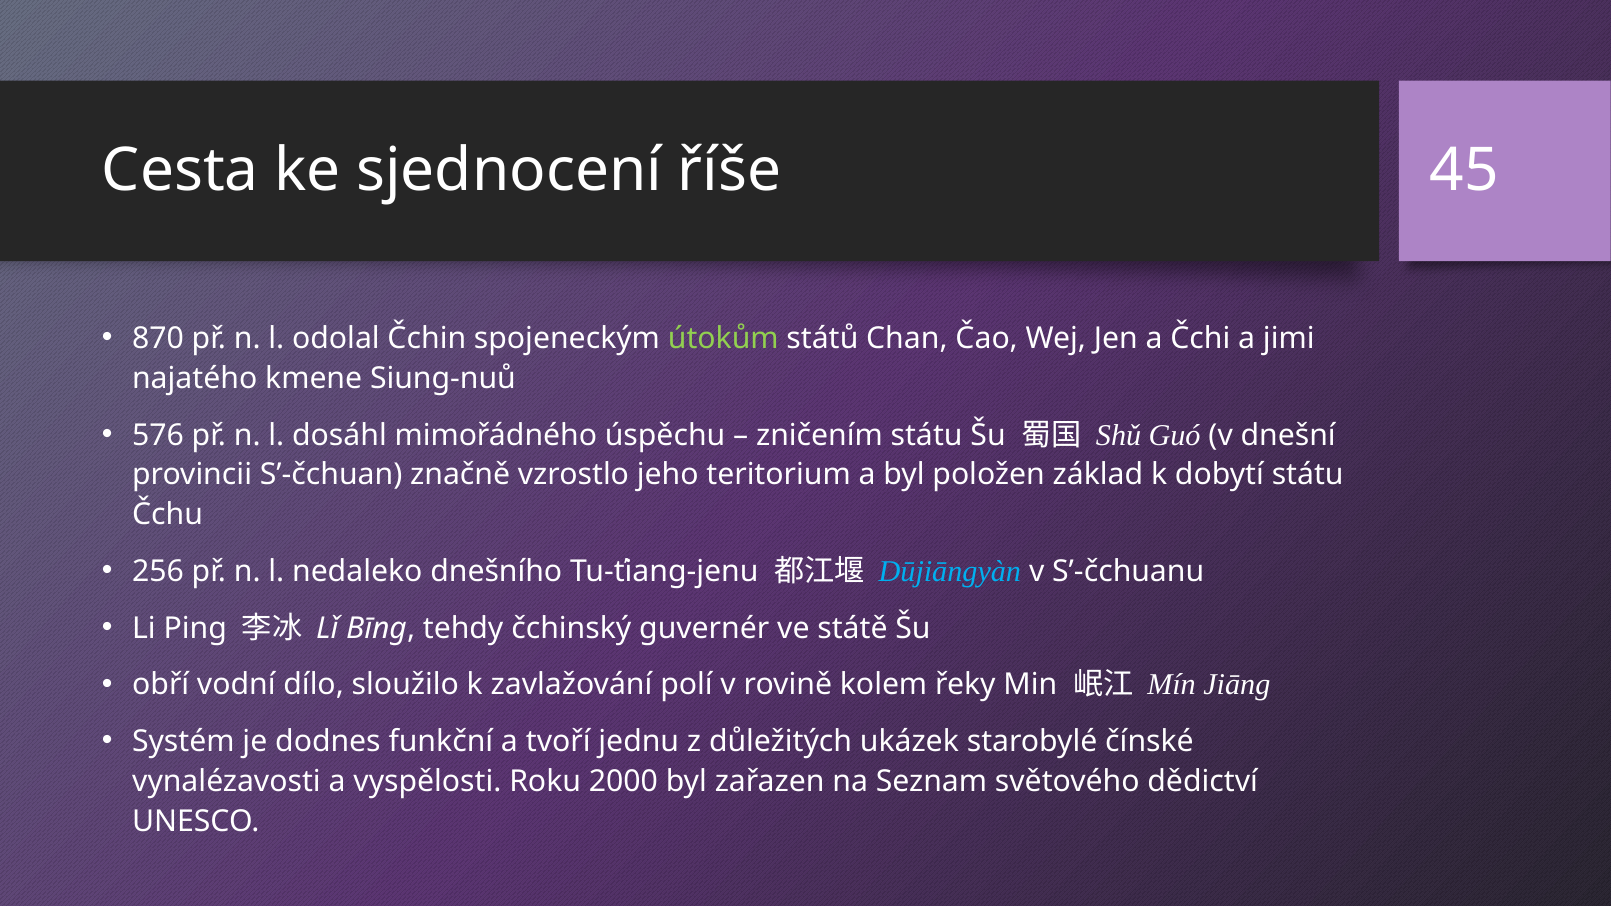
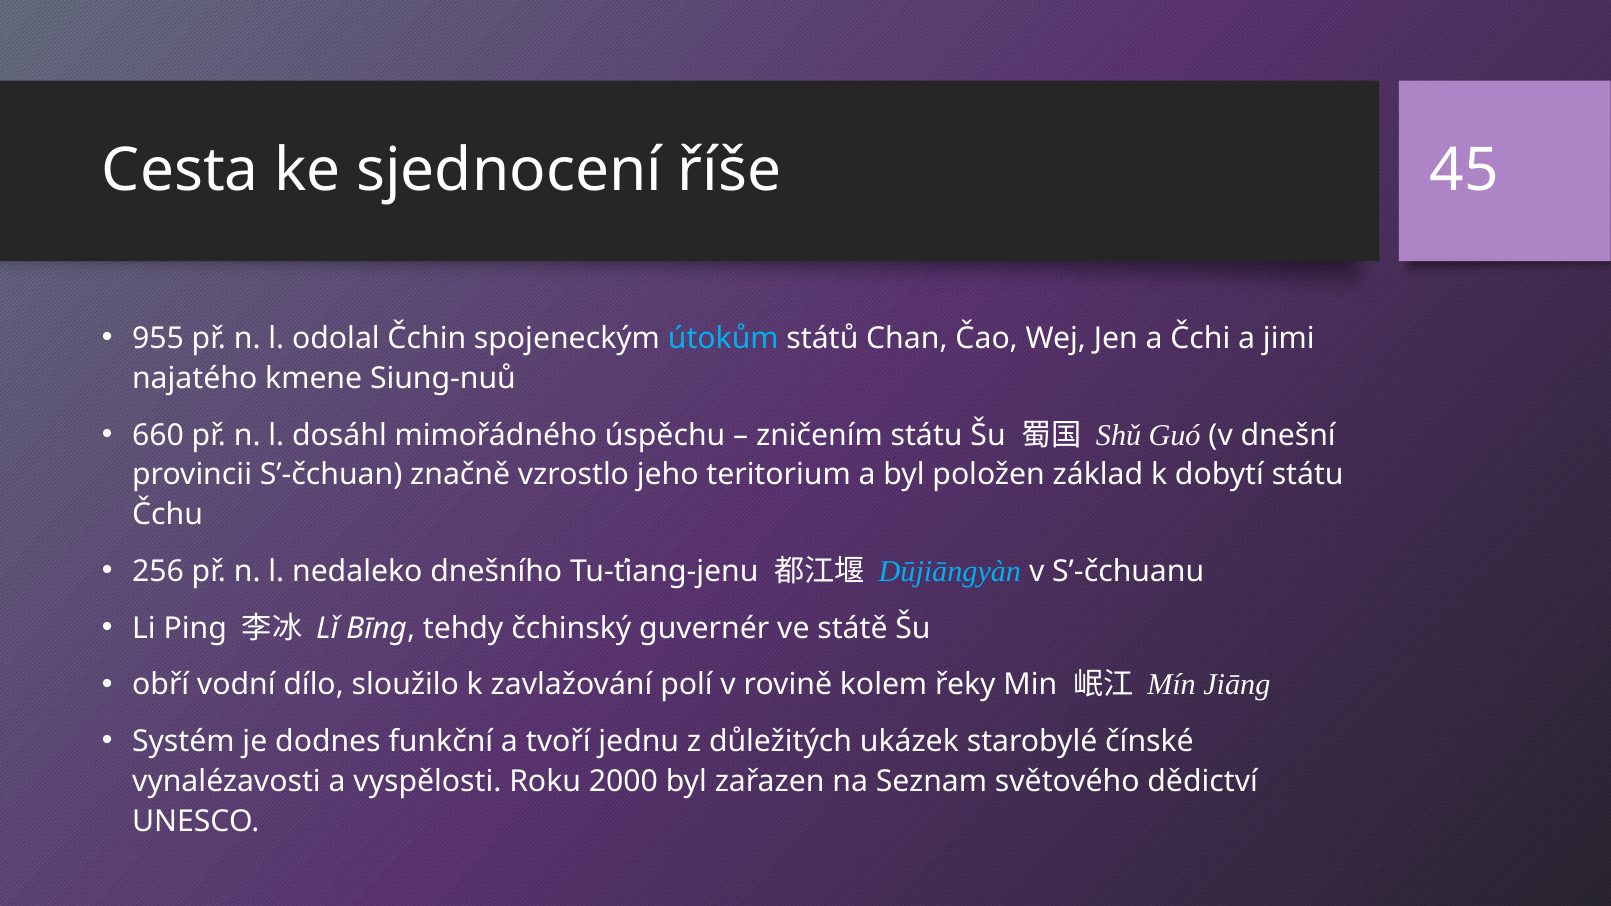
870: 870 -> 955 (158, 339)
útokům colour: light green -> light blue (723, 339)
576: 576 -> 660 (158, 435)
